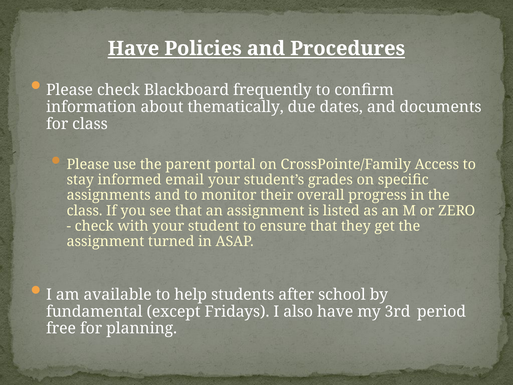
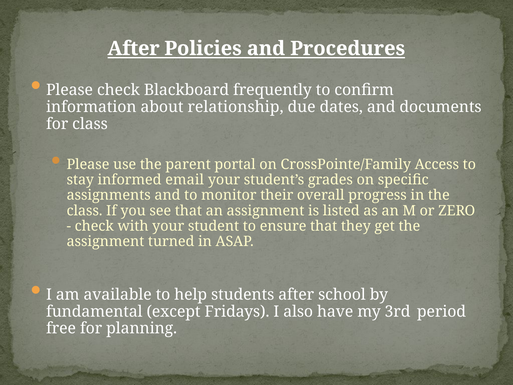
Have: Have -> After (134, 48)
thematically: thematically -> relationship (236, 107)
